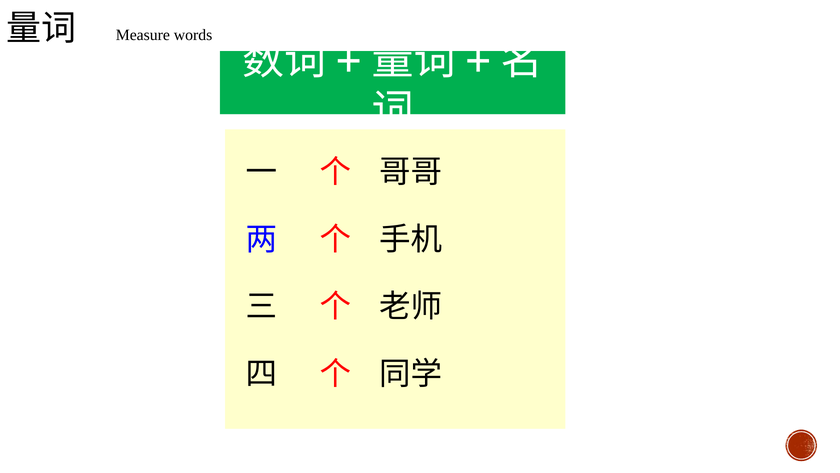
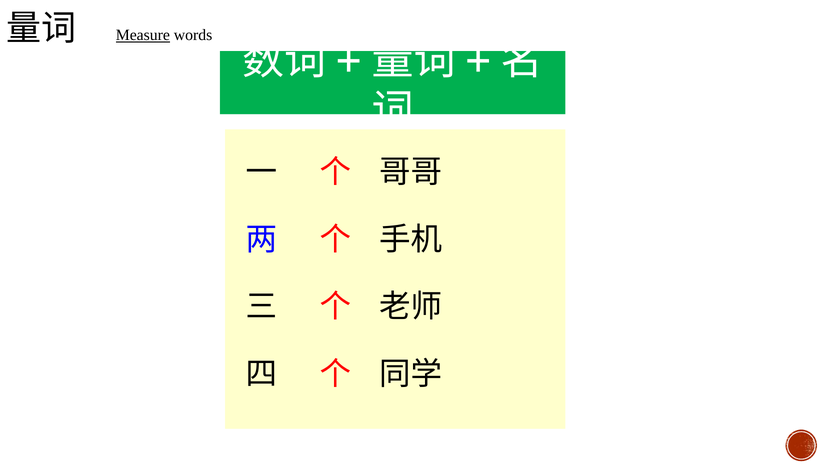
Measure underline: none -> present (143, 35)
